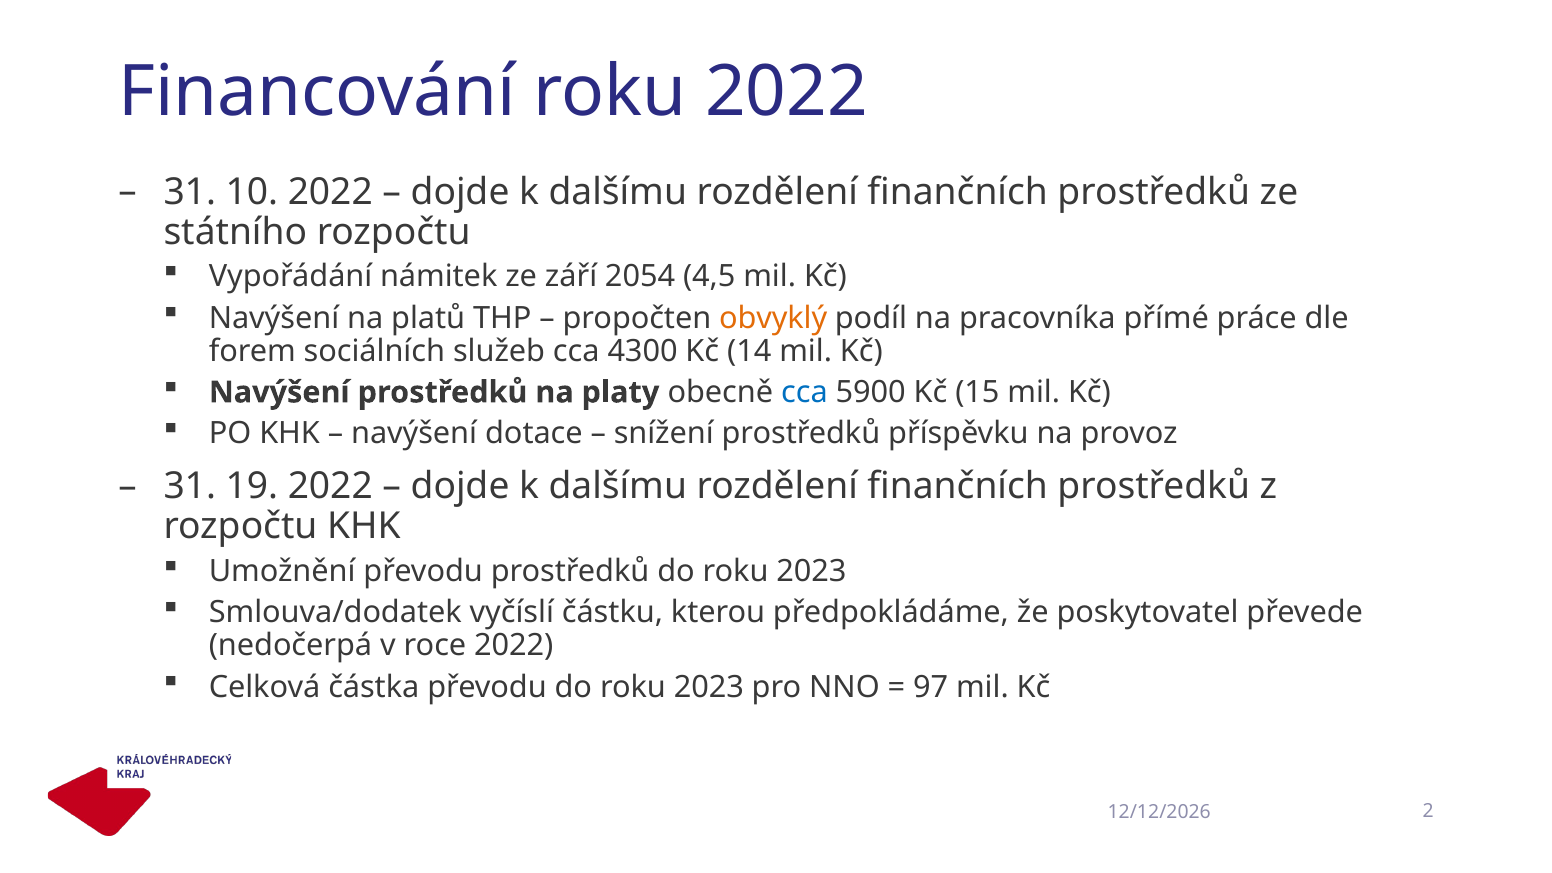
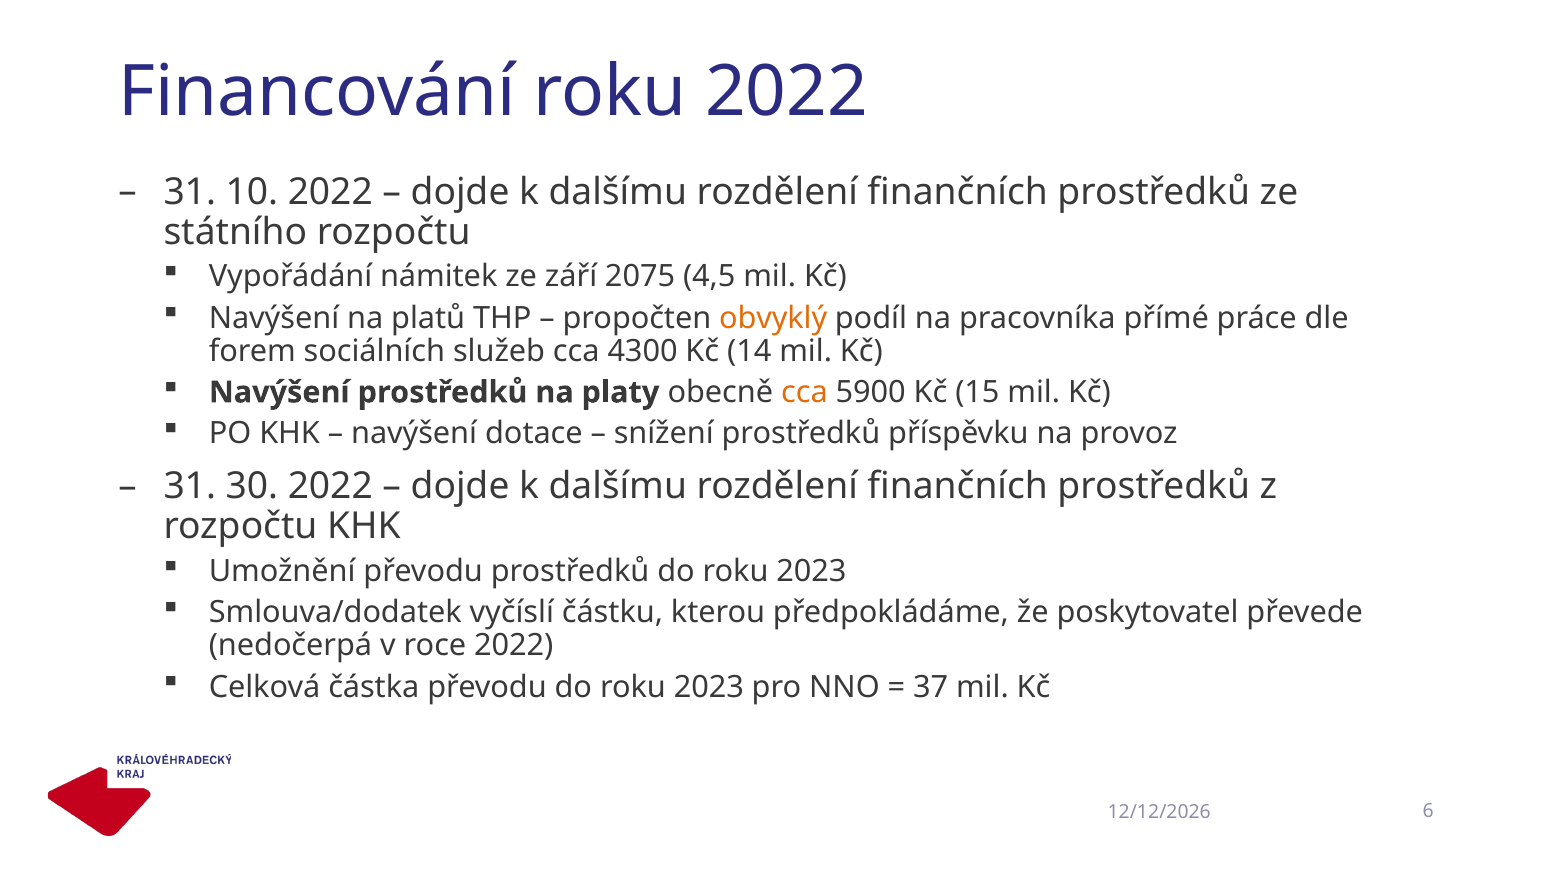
2054: 2054 -> 2075 (640, 277)
cca colour: blue -> orange (804, 392)
19: 19 -> 30 (252, 486)
97: 97 -> 37 (931, 687)
2: 2 -> 6 (1428, 811)
